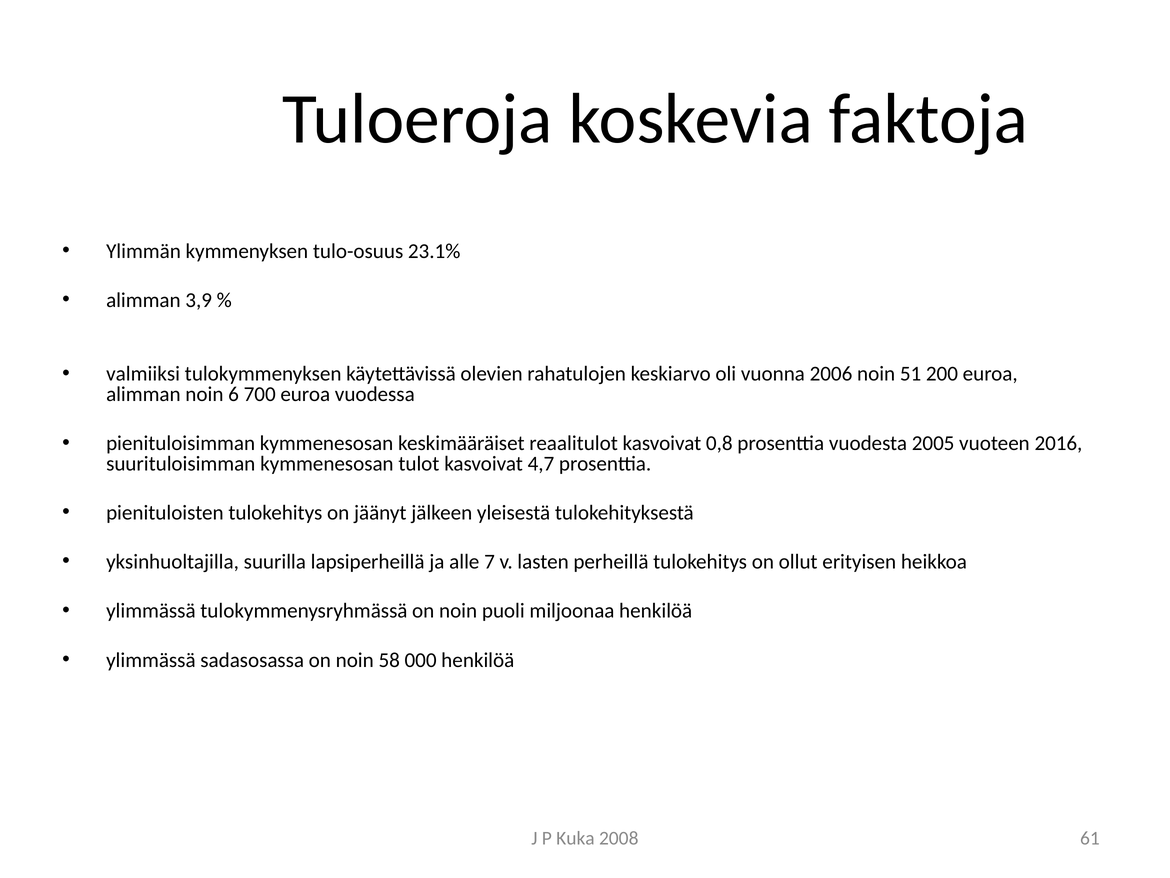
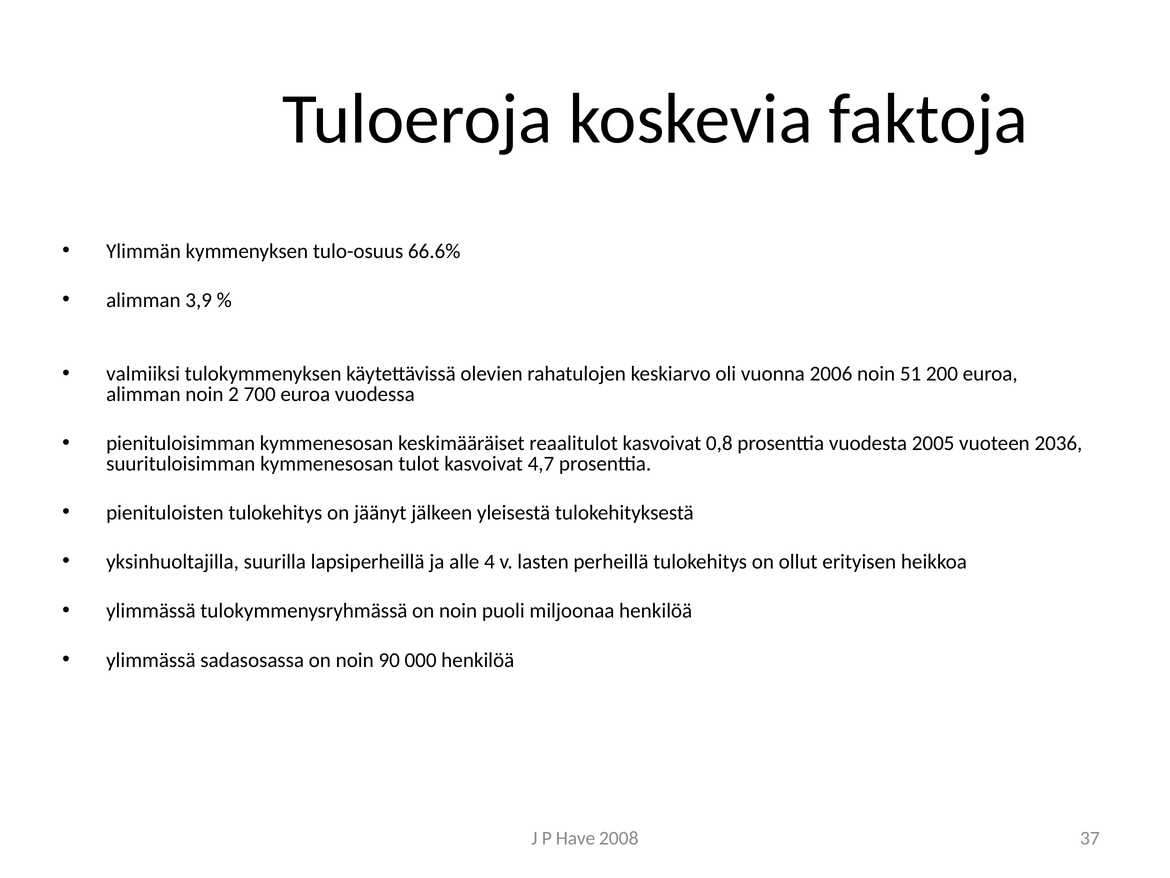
23.1%: 23.1% -> 66.6% (434, 251)
6: 6 -> 2 (234, 394)
2016: 2016 -> 2036 (1058, 443)
7: 7 -> 4 (490, 562)
58: 58 -> 90 (389, 660)
Kuka: Kuka -> Have (576, 838)
61: 61 -> 37 (1090, 838)
